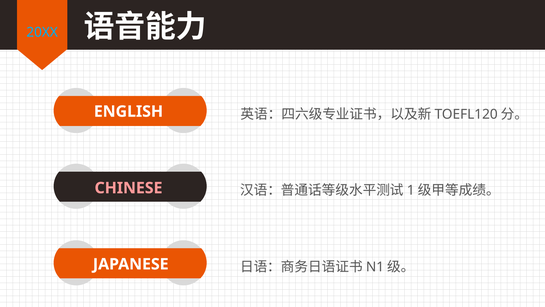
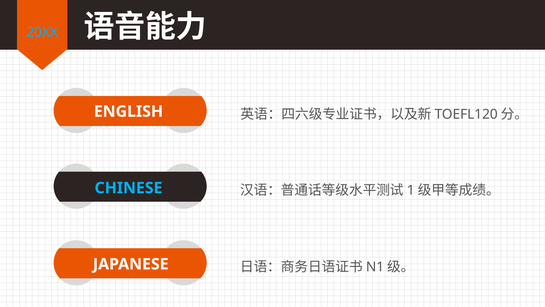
CHINESE colour: pink -> light blue (128, 188)
